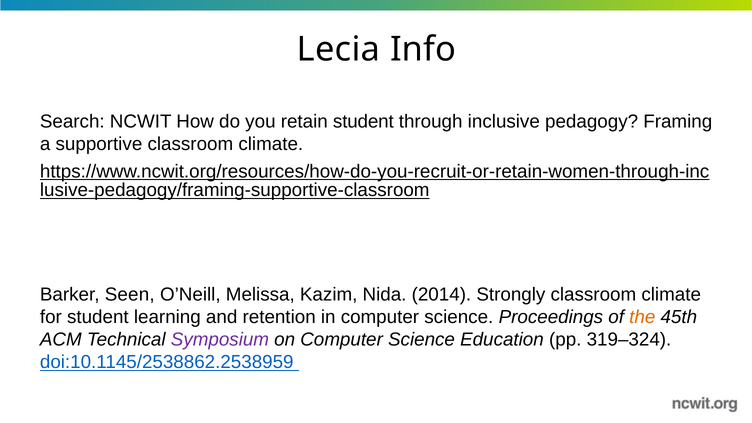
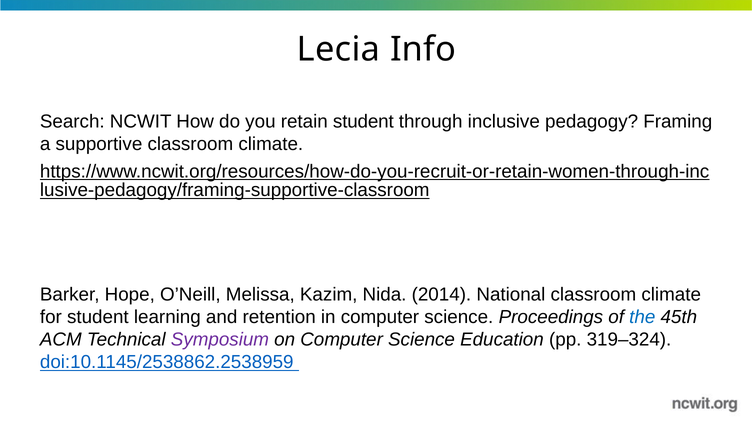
Seen: Seen -> Hope (130, 294)
Strongly: Strongly -> National (511, 294)
the colour: orange -> blue (642, 317)
